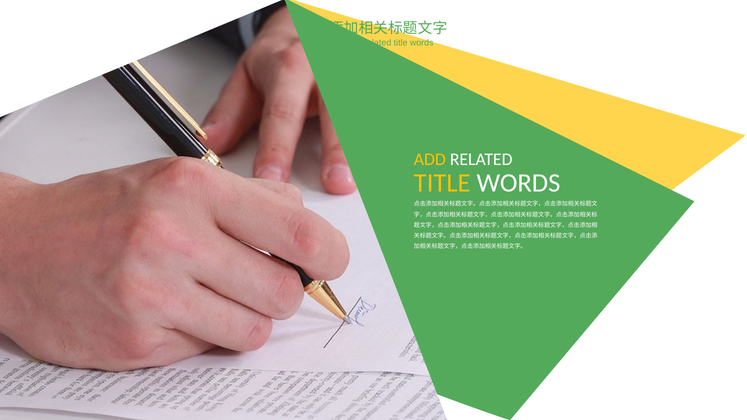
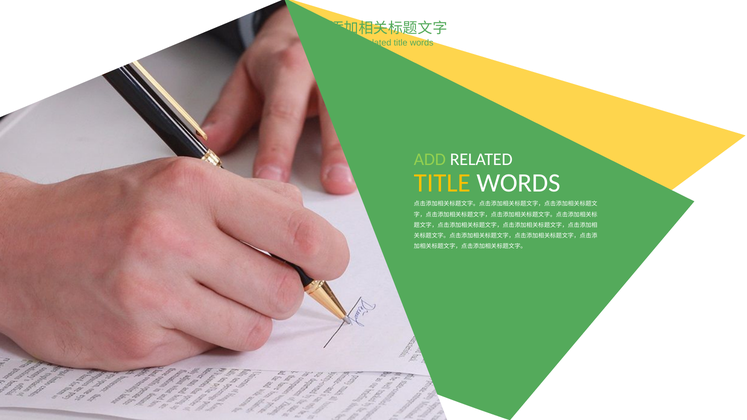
ADD colour: yellow -> light green (430, 159)
